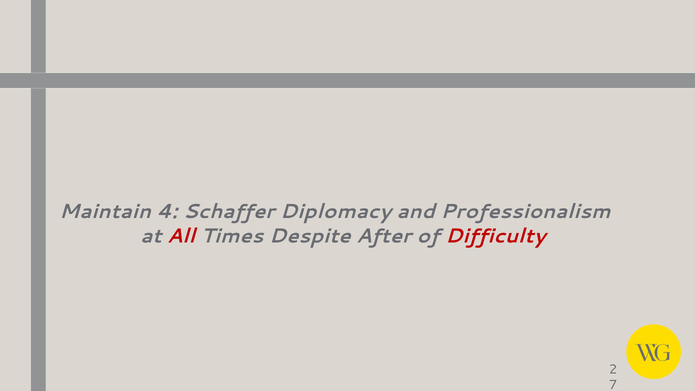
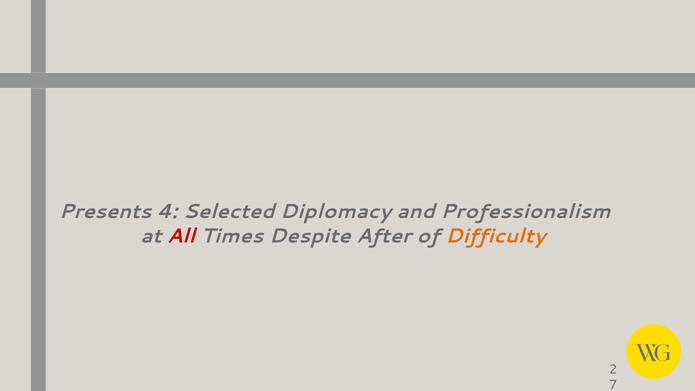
Maintain: Maintain -> Presents (105, 212)
Schaffer: Schaffer -> Selected (229, 212)
Difficulty colour: red -> orange (495, 236)
